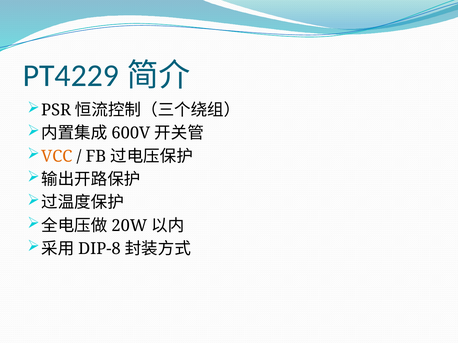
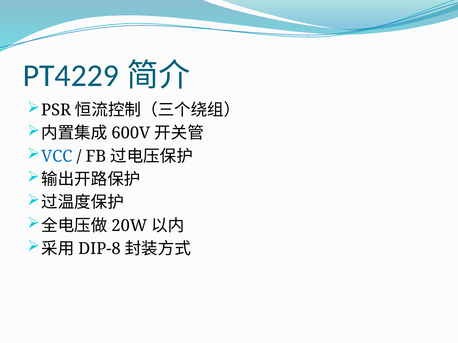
VCC colour: orange -> blue (57, 157)
